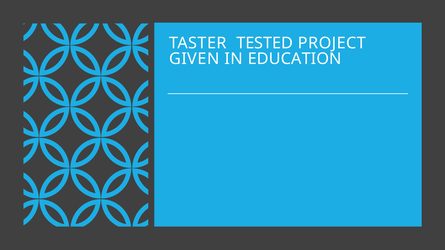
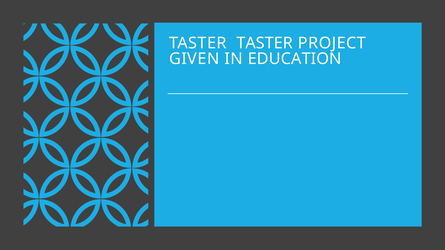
TASTER TESTED: TESTED -> TASTER (265, 43)
